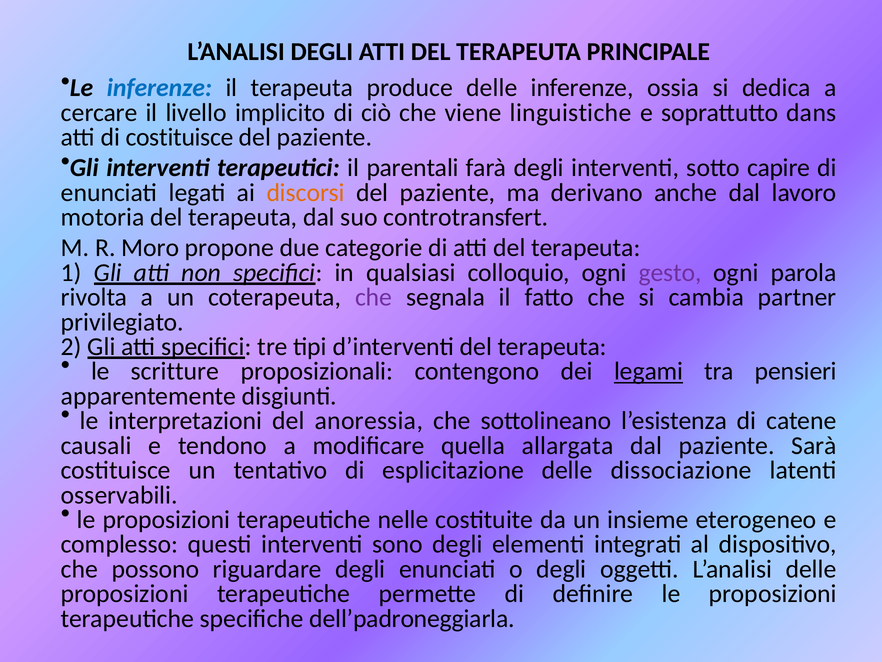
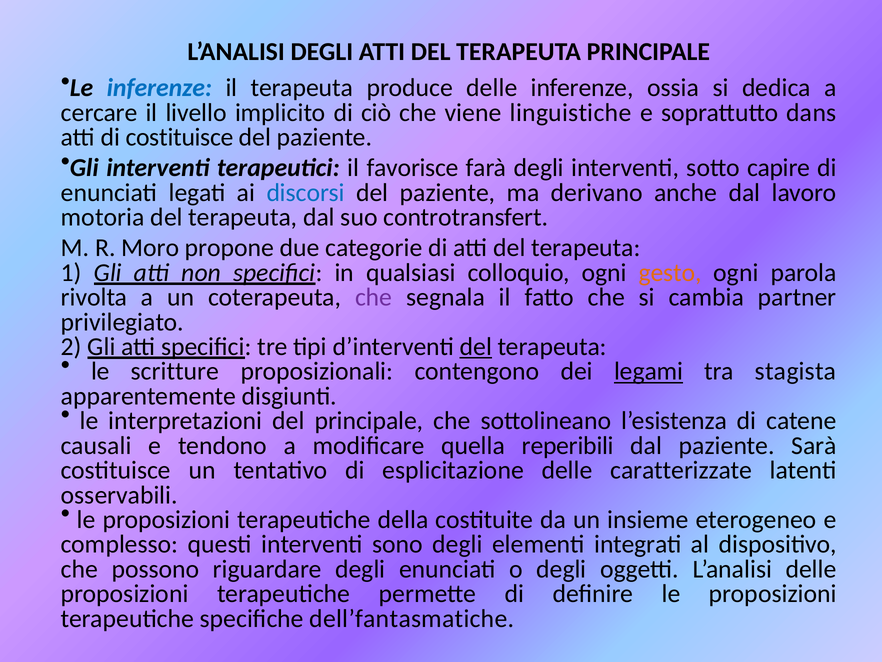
parentali: parentali -> favorisce (413, 168)
discorsi colour: orange -> blue (306, 193)
gesto colour: purple -> orange (670, 272)
del underline: none -> present (476, 347)
pensieri: pensieri -> stagista (796, 371)
del anoressia: anoressia -> principale (369, 421)
allargata: allargata -> reperibili (568, 445)
dissociazione: dissociazione -> caratterizzate (681, 470)
nelle: nelle -> della (403, 519)
dell’padroneggiarla: dell’padroneggiarla -> dell’fantasmatiche (412, 618)
